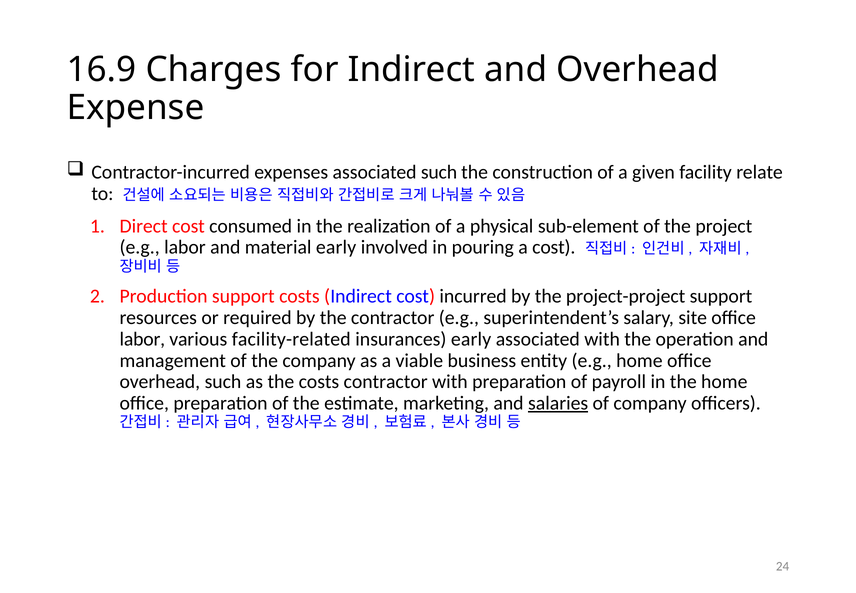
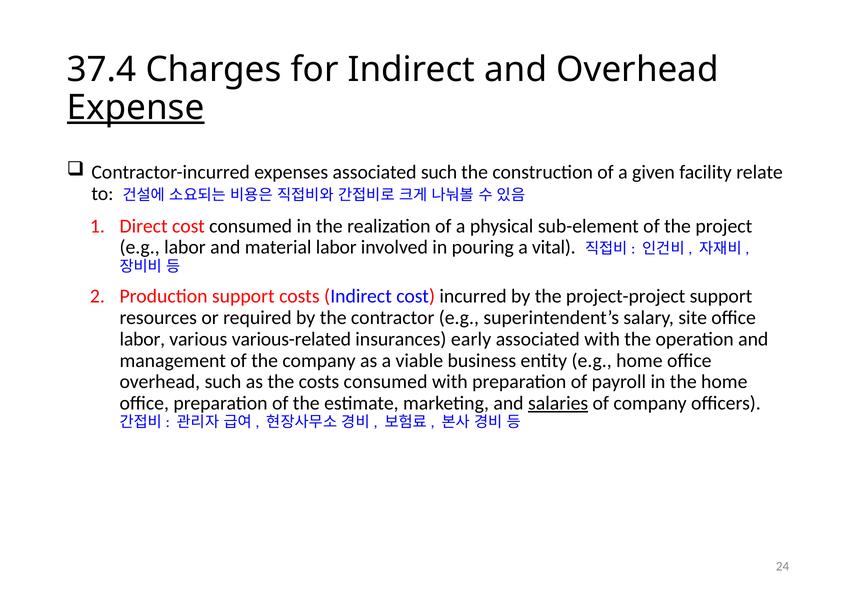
16.9: 16.9 -> 37.4 (102, 70)
Expense underline: none -> present (136, 108)
material early: early -> labor (336, 247)
a cost: cost -> vital (554, 247)
facility-related: facility-related -> various-related (291, 339)
costs contractor: contractor -> consumed (386, 382)
